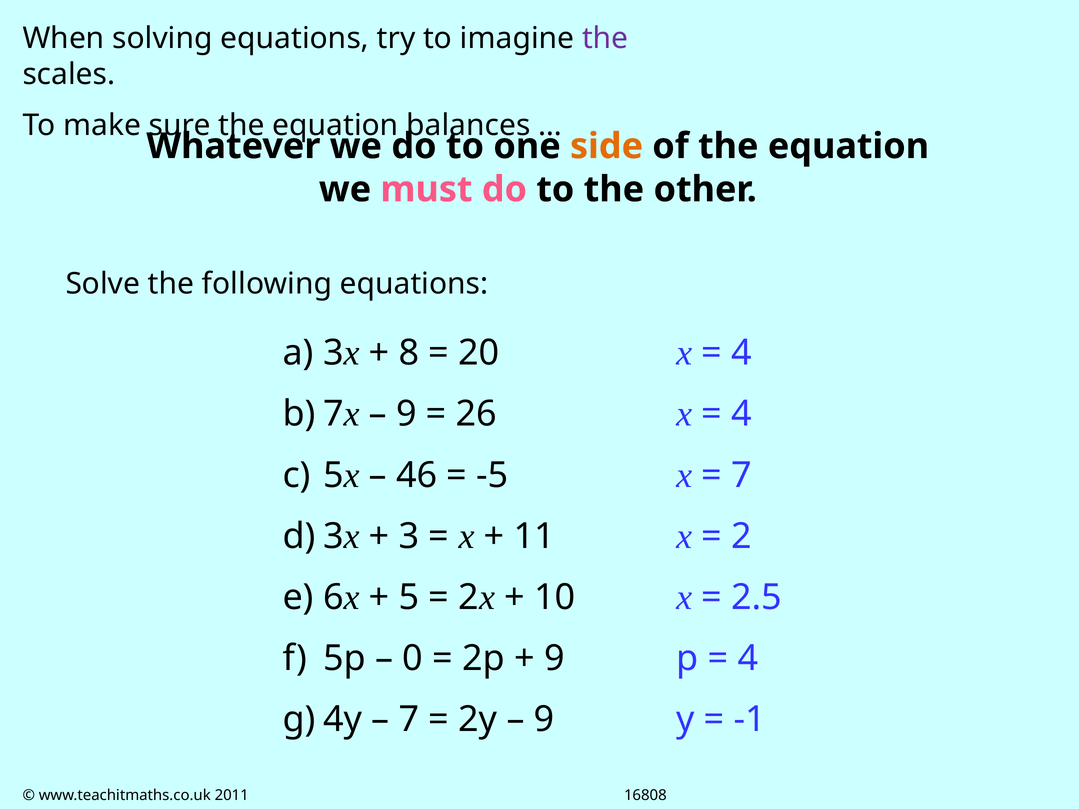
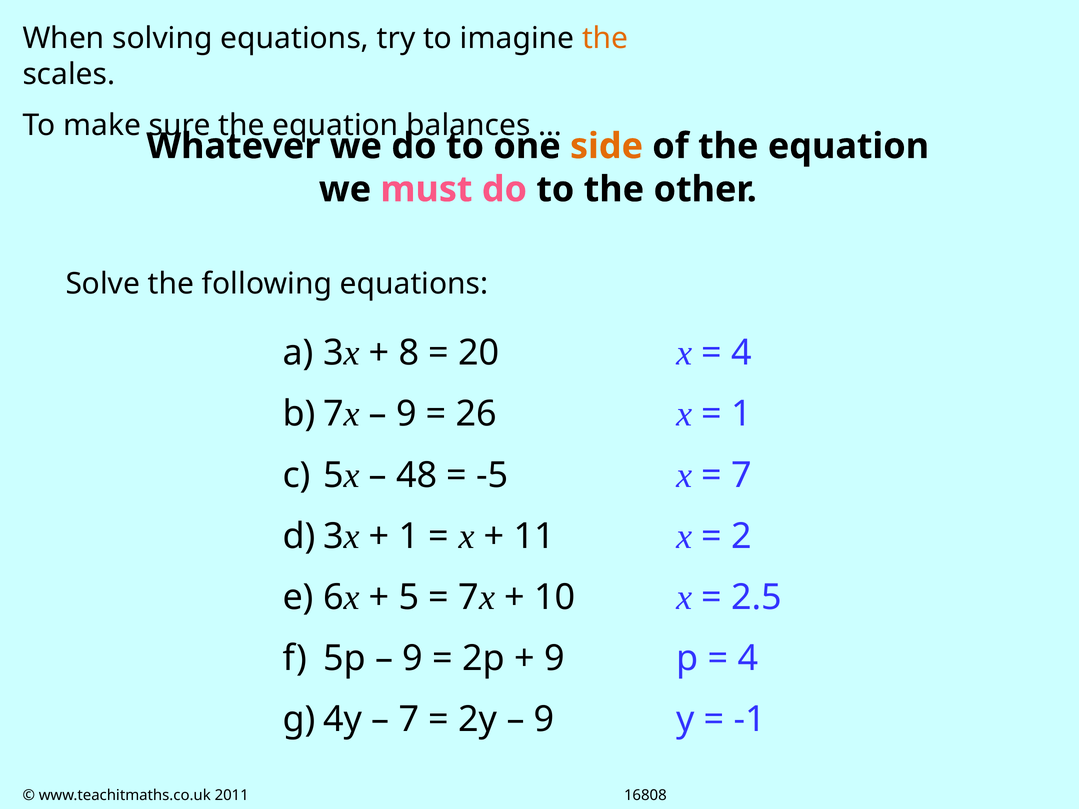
the colour: purple -> orange (605, 38)
4: 4 -> 1 (742, 414)
46: 46 -> 48 (417, 475)
3: 3 -> 1 (409, 536)
2: 2 -> 7 (469, 598)
0: 0 -> 9 (413, 659)
